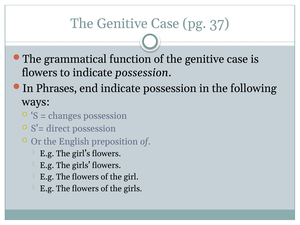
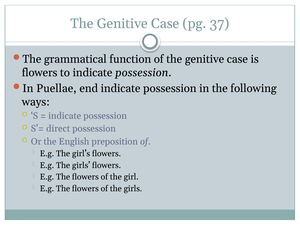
Phrases: Phrases -> Puellae (56, 88)
changes: changes -> indicate (65, 116)
